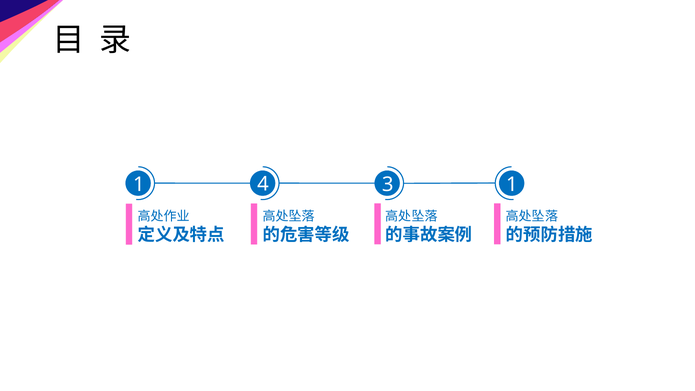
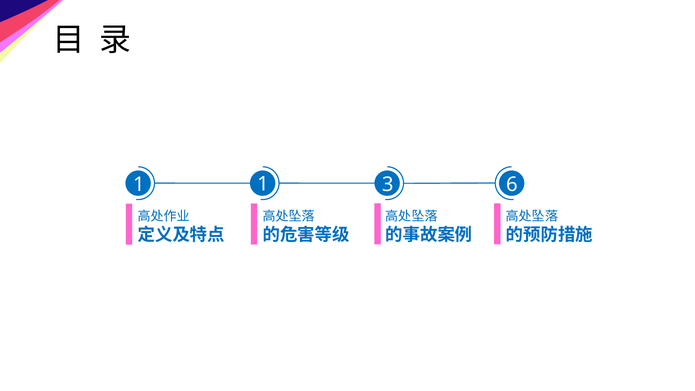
1 4: 4 -> 1 (263, 184)
3 1: 1 -> 6 (512, 184)
